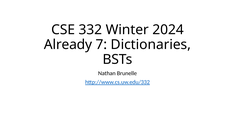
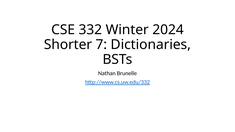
Already: Already -> Shorter (68, 45)
